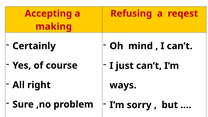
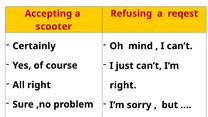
making: making -> scooter (54, 27)
ways: ways -> right (123, 85)
